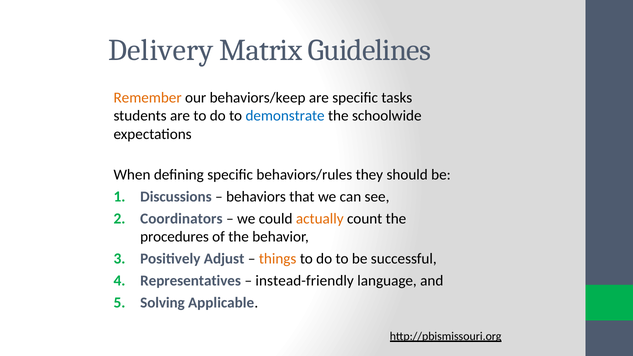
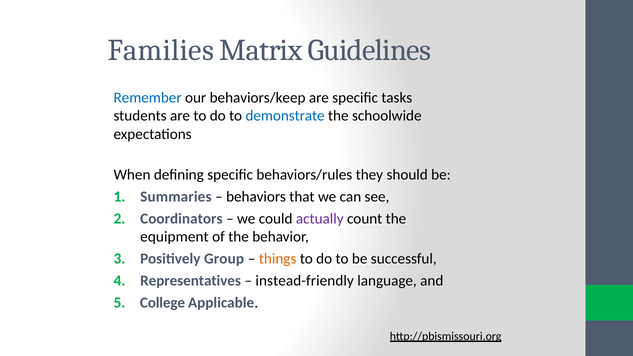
Delivery: Delivery -> Families (161, 50)
Remember colour: orange -> blue (148, 98)
Discussions: Discussions -> Summaries (176, 197)
actually colour: orange -> purple (320, 219)
procedures: procedures -> equipment (174, 237)
Adjust: Adjust -> Group (224, 259)
Solving: Solving -> College (163, 303)
